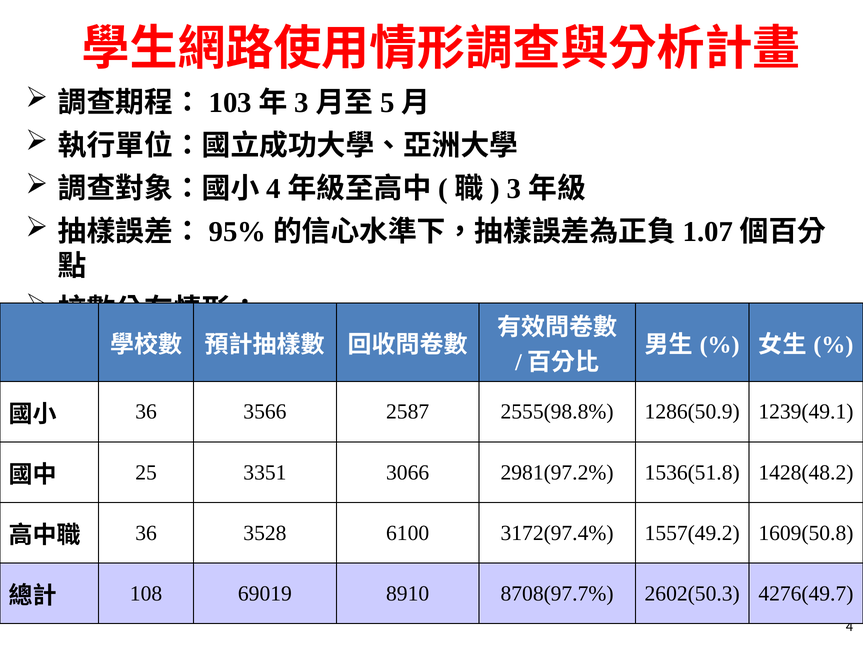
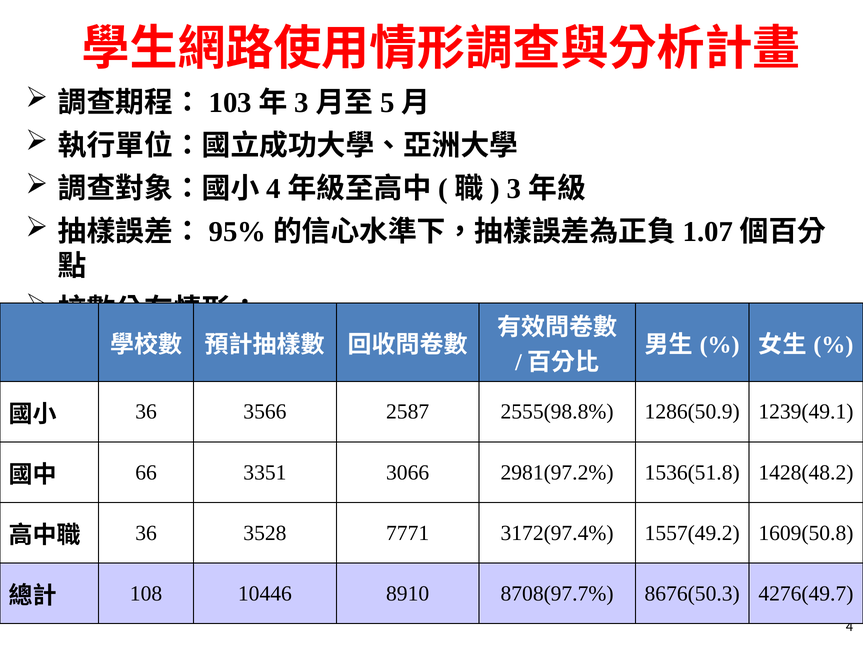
25: 25 -> 66 (146, 473)
6100: 6100 -> 7771 (408, 533)
69019: 69019 -> 10446 (265, 594)
2602(50.3: 2602(50.3 -> 8676(50.3 (692, 594)
